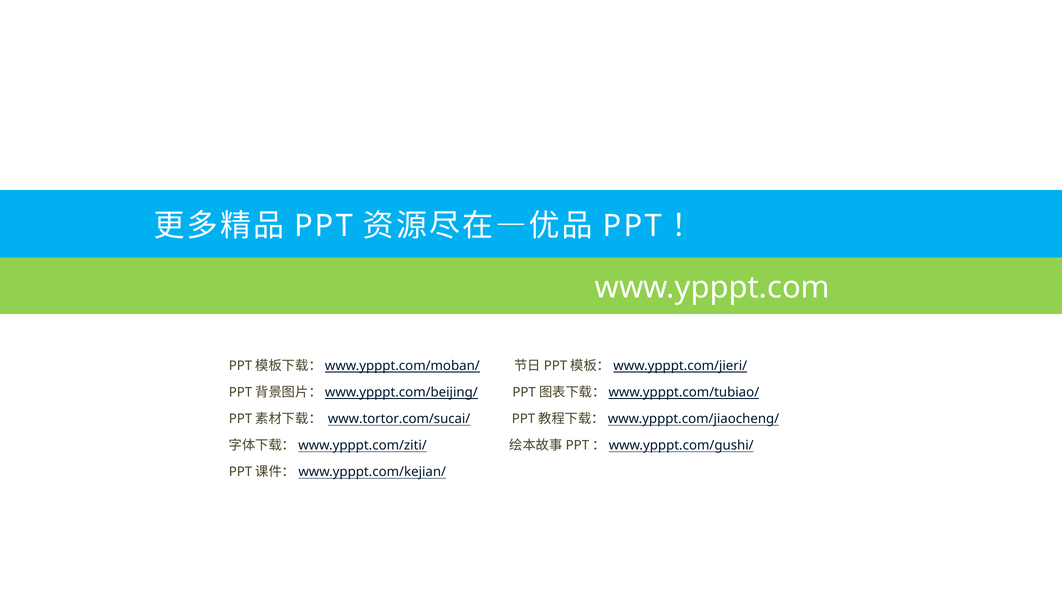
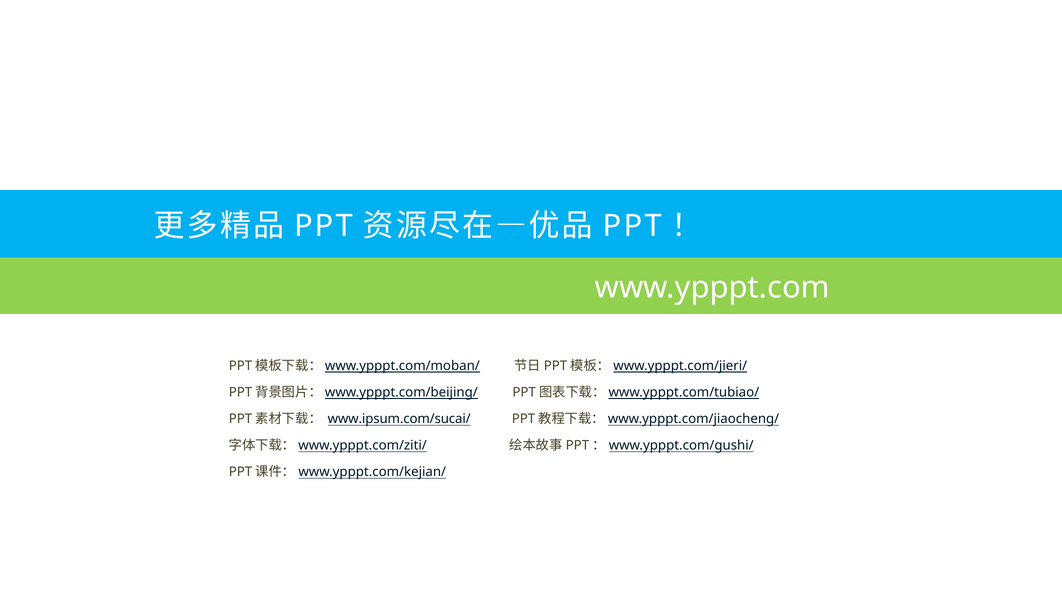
www.tortor.com/sucai/: www.tortor.com/sucai/ -> www.ipsum.com/sucai/ (399, 419)
